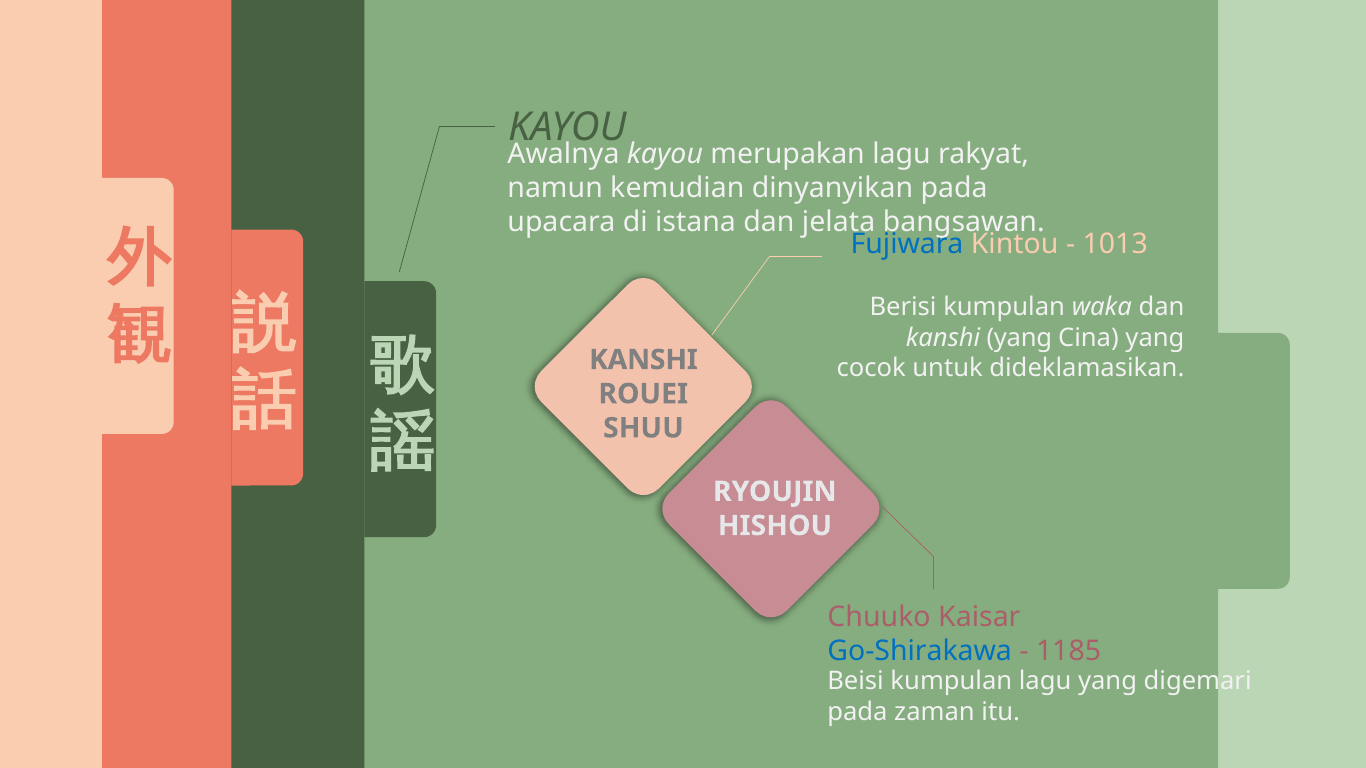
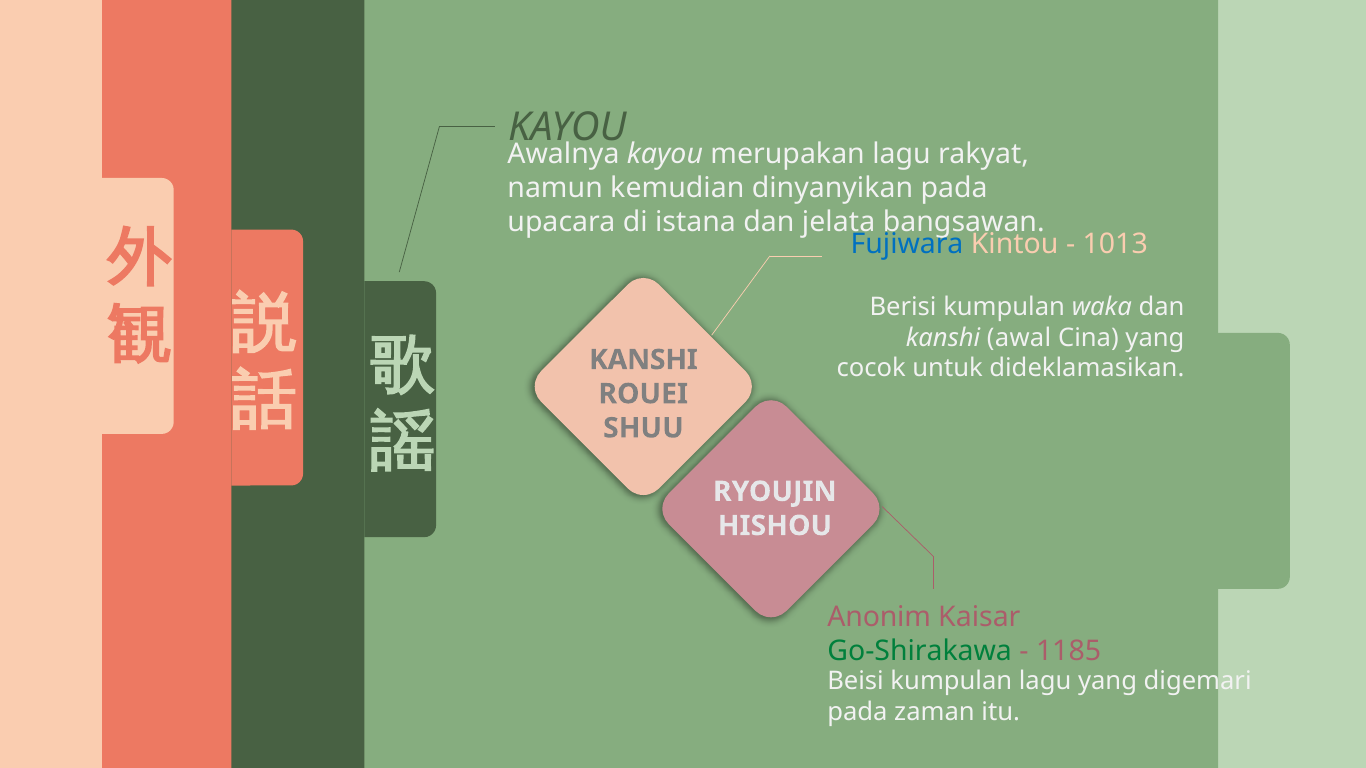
kanshi yang: yang -> awal (1019, 338)
Chuuko: Chuuko -> Anonim (879, 617)
Go-Shirakawa colour: blue -> green (920, 652)
